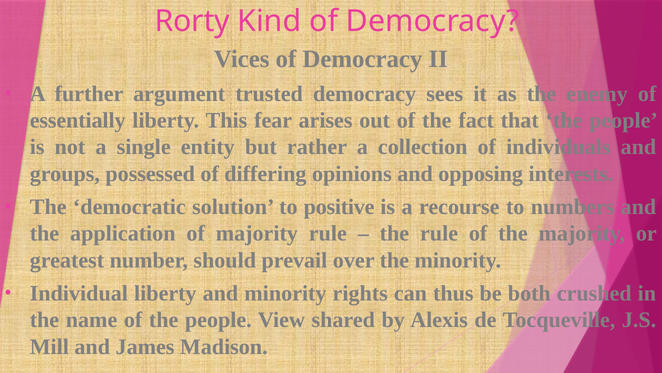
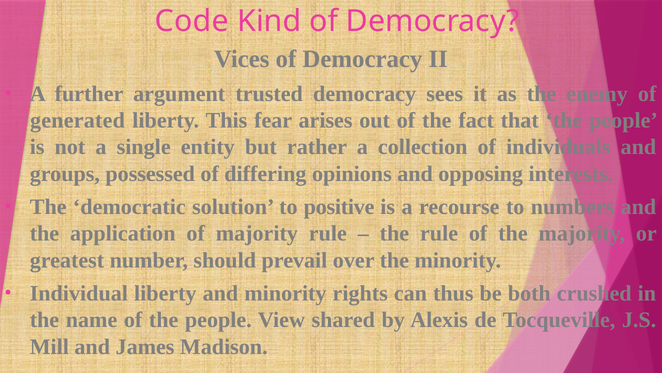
Rorty: Rorty -> Code (192, 21)
essentially: essentially -> generated (78, 120)
